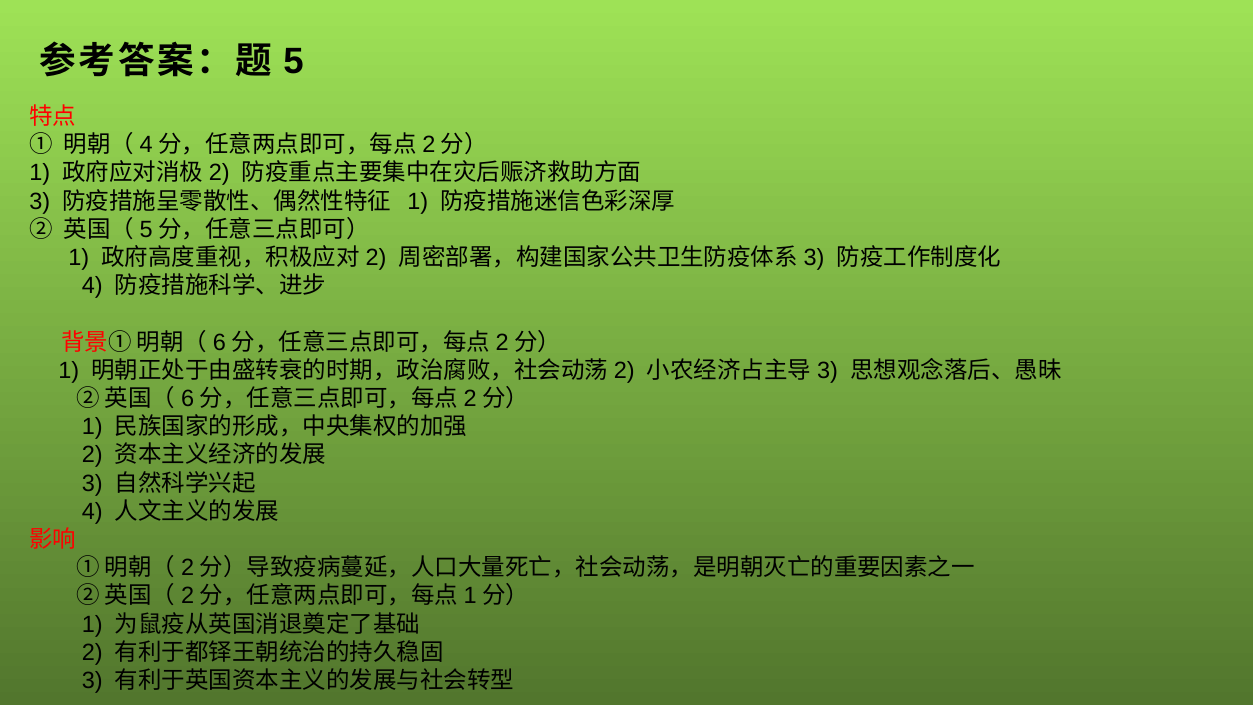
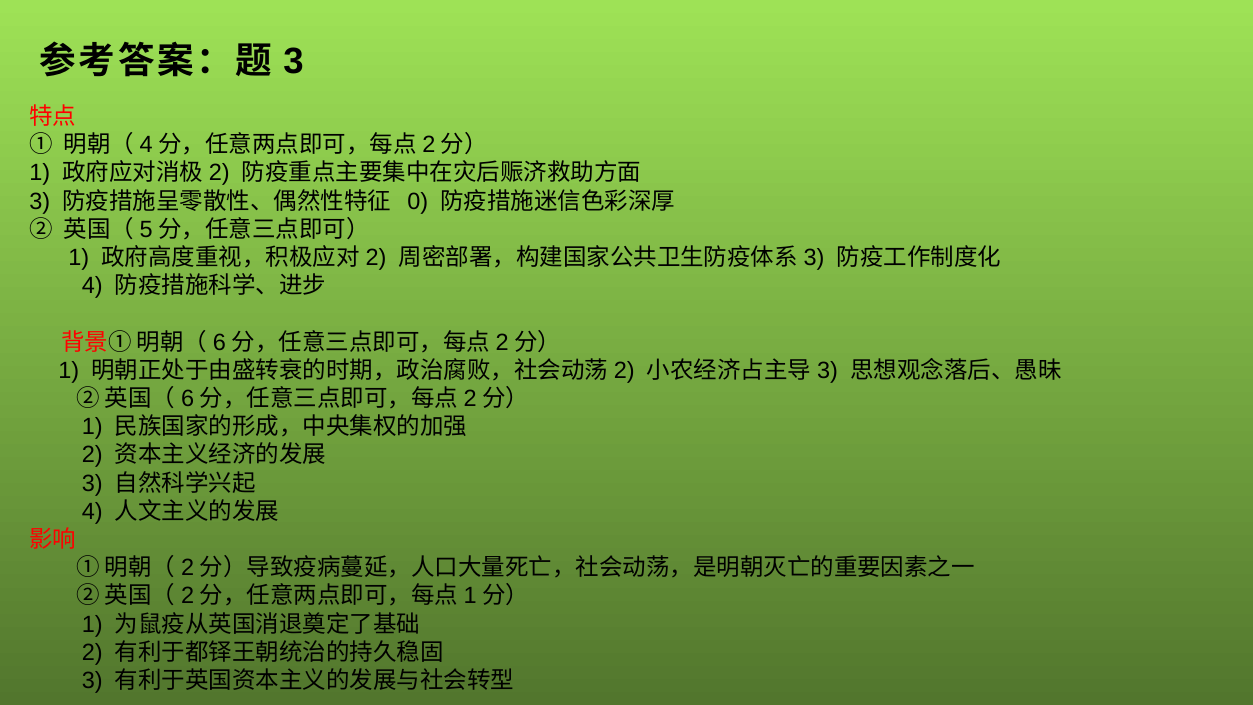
5: 5 -> 3 (293, 61)
1: 1 -> 0 (418, 201)
